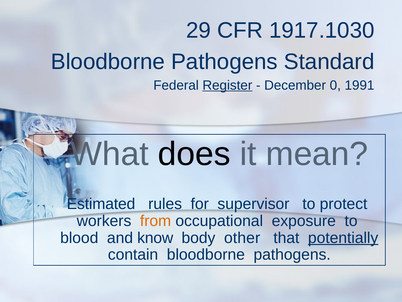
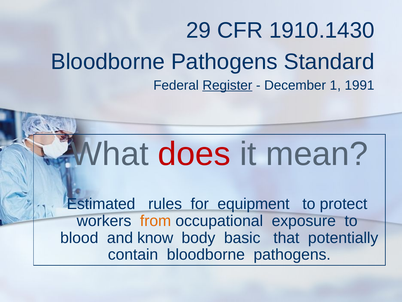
1917.1030: 1917.1030 -> 1910.1430 (322, 30)
0: 0 -> 1 (335, 85)
does colour: black -> red (194, 154)
supervisor: supervisor -> equipment (254, 204)
other: other -> basic (242, 237)
potentially underline: present -> none (343, 237)
